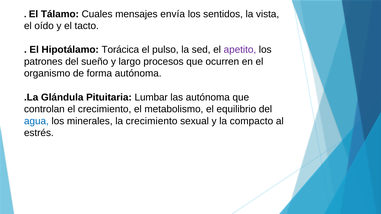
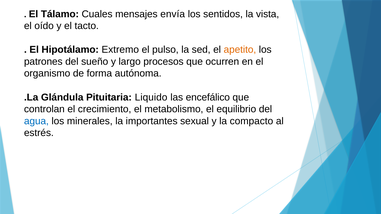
Torácica: Torácica -> Extremo (120, 50)
apetito colour: purple -> orange (240, 50)
Lumbar: Lumbar -> Liquido (151, 97)
las autónoma: autónoma -> encefálico (208, 97)
la crecimiento: crecimiento -> importantes (152, 121)
